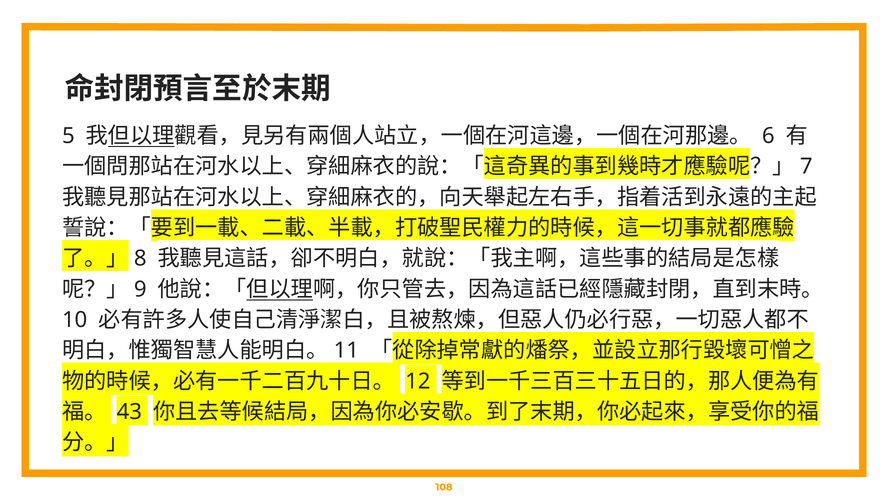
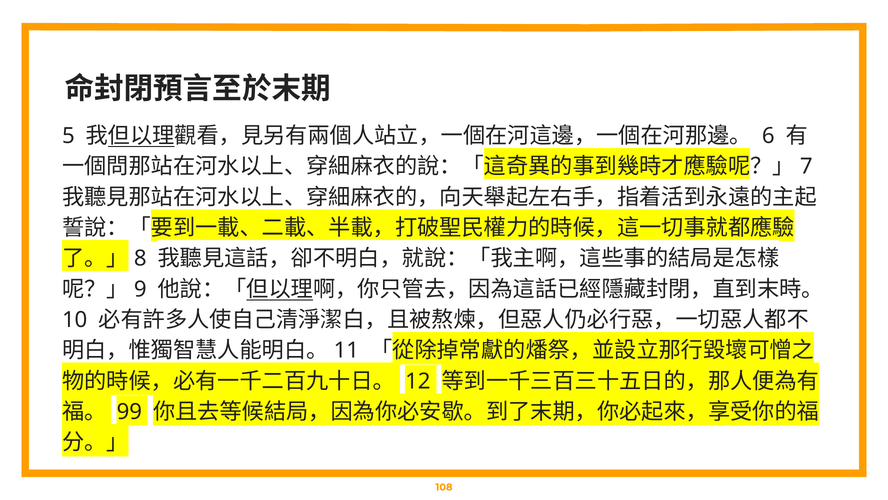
43: 43 -> 99 (129, 411)
